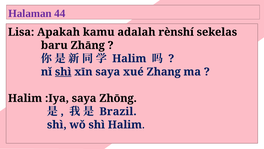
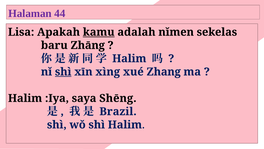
kamu underline: none -> present (99, 32)
rènshí: rènshí -> nǐmen (176, 32)
xīn saya: saya -> xìng (108, 72)
Zhōng: Zhōng -> Shēng (118, 98)
